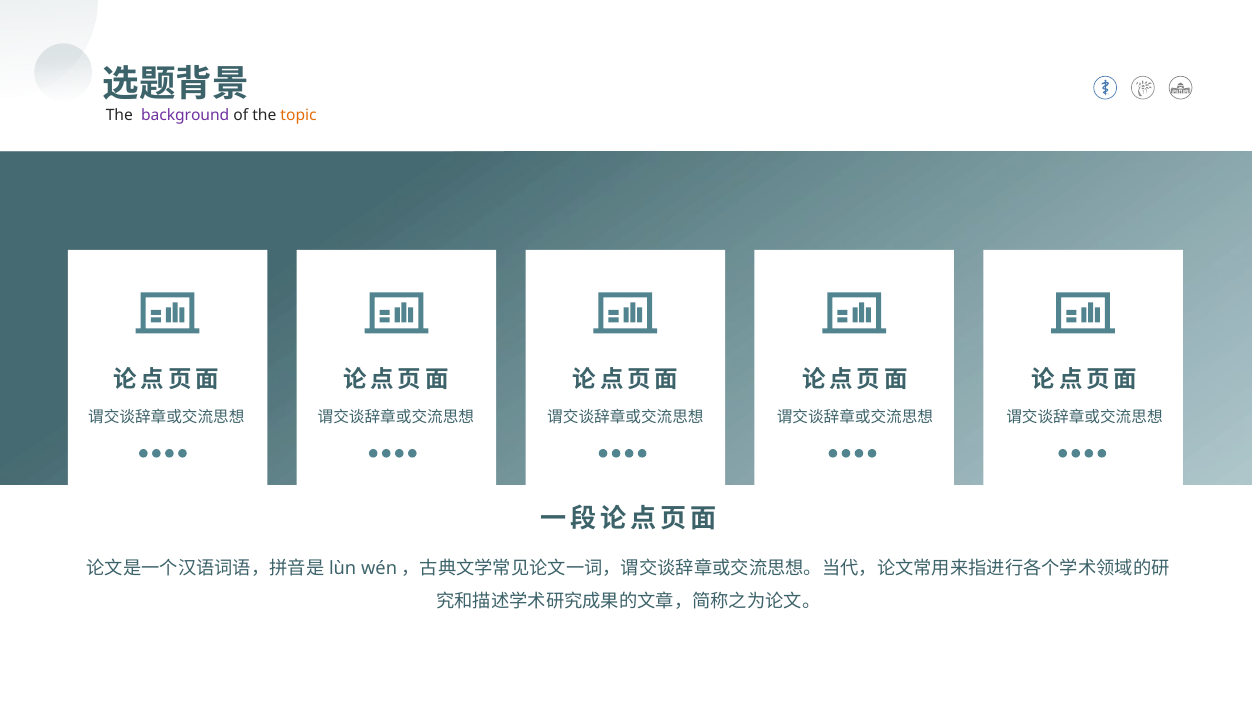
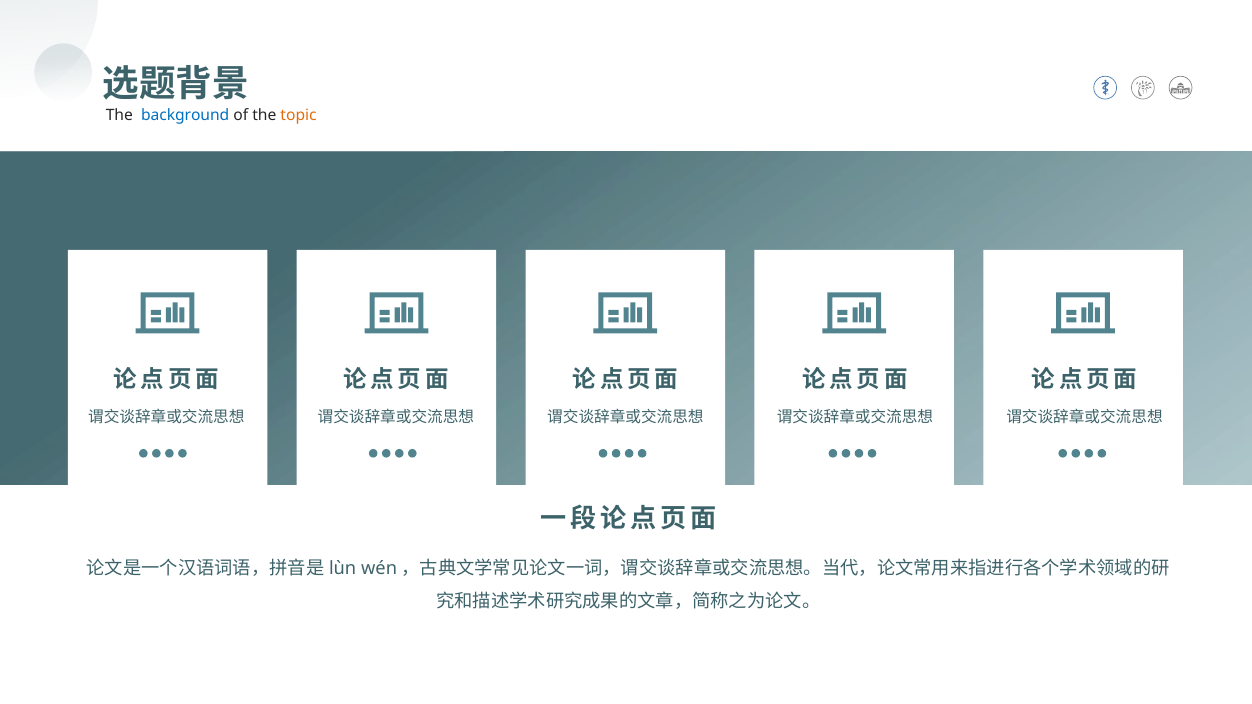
background colour: purple -> blue (185, 115)
